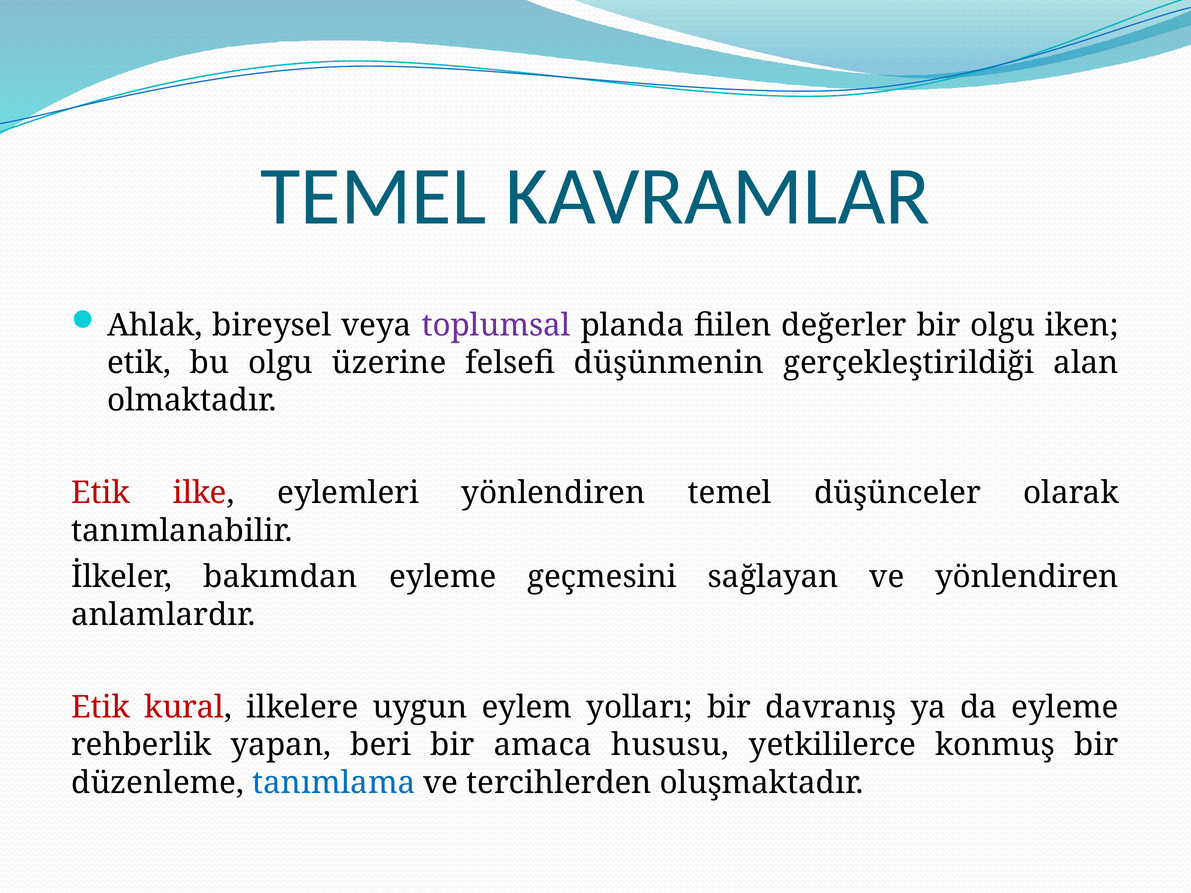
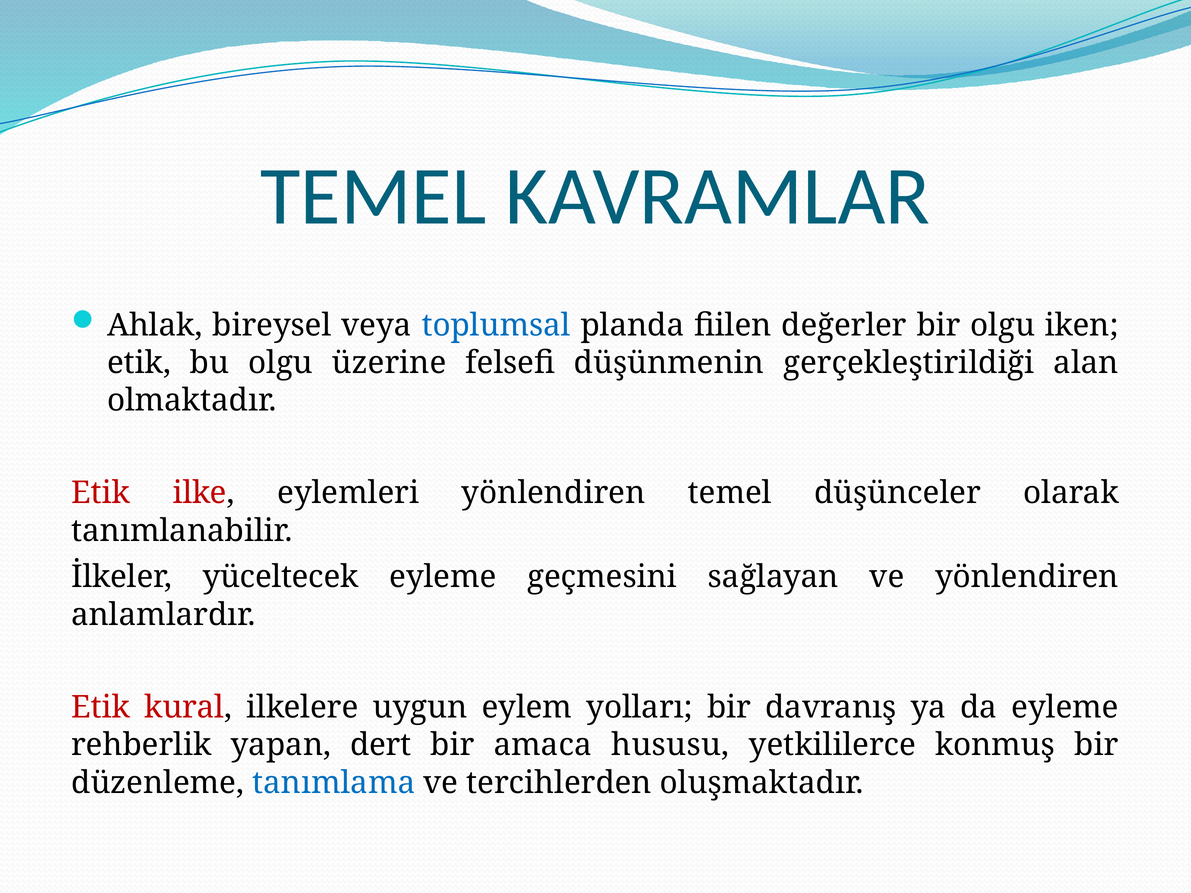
toplumsal colour: purple -> blue (496, 325)
bakımdan: bakımdan -> yüceltecek (281, 577)
beri: beri -> dert (381, 745)
